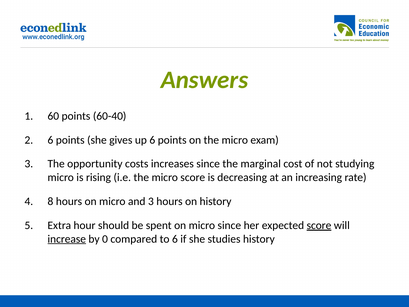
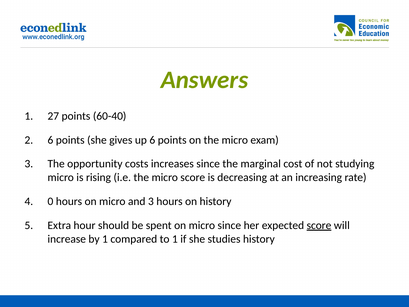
60: 60 -> 27 (53, 116)
8: 8 -> 0 (50, 201)
increase underline: present -> none (67, 239)
by 0: 0 -> 1 (105, 239)
to 6: 6 -> 1 (175, 239)
